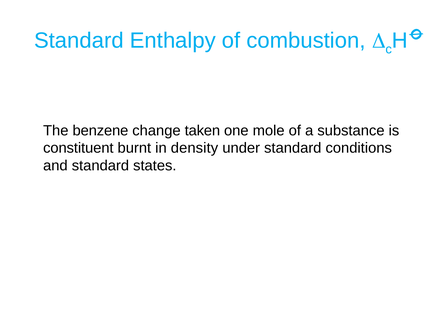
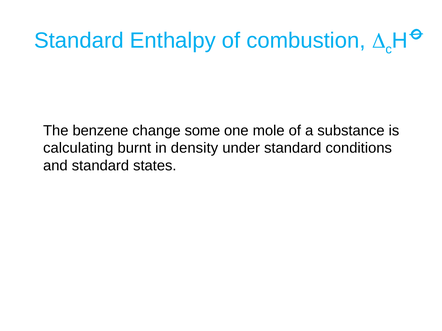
taken: taken -> some (202, 131)
constituent: constituent -> calculating (78, 148)
